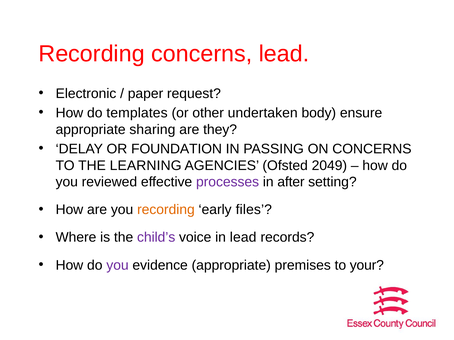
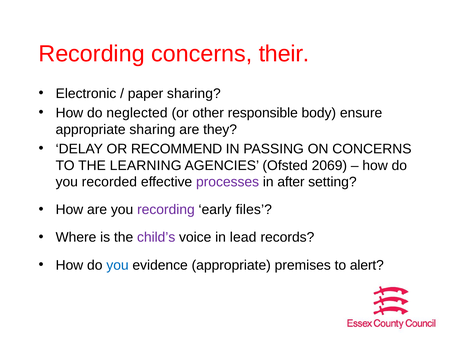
concerns lead: lead -> their (284, 54)
paper request: request -> sharing (194, 94)
templates: templates -> neglected (137, 113)
undertaken: undertaken -> responsible (263, 113)
FOUNDATION: FOUNDATION -> RECOMMEND (177, 149)
2049: 2049 -> 2069 (329, 166)
reviewed: reviewed -> recorded (109, 182)
recording colour: orange -> purple (166, 210)
you colour: purple -> blue (117, 265)
your: your -> alert (367, 265)
